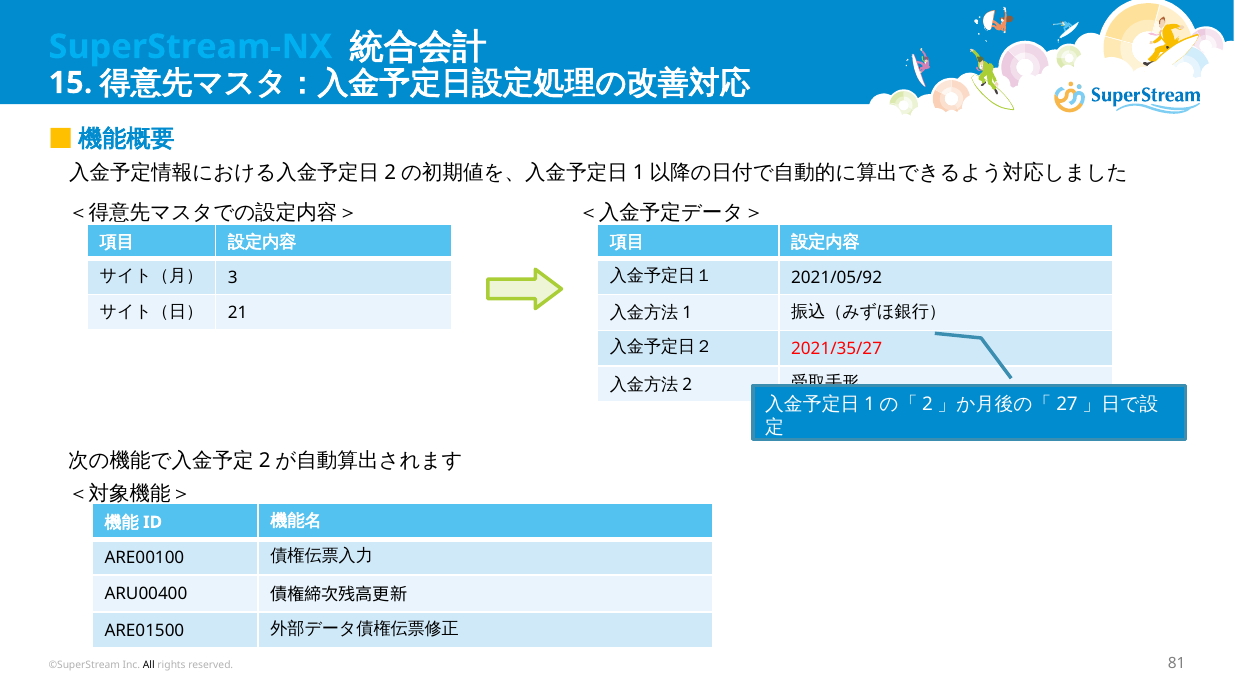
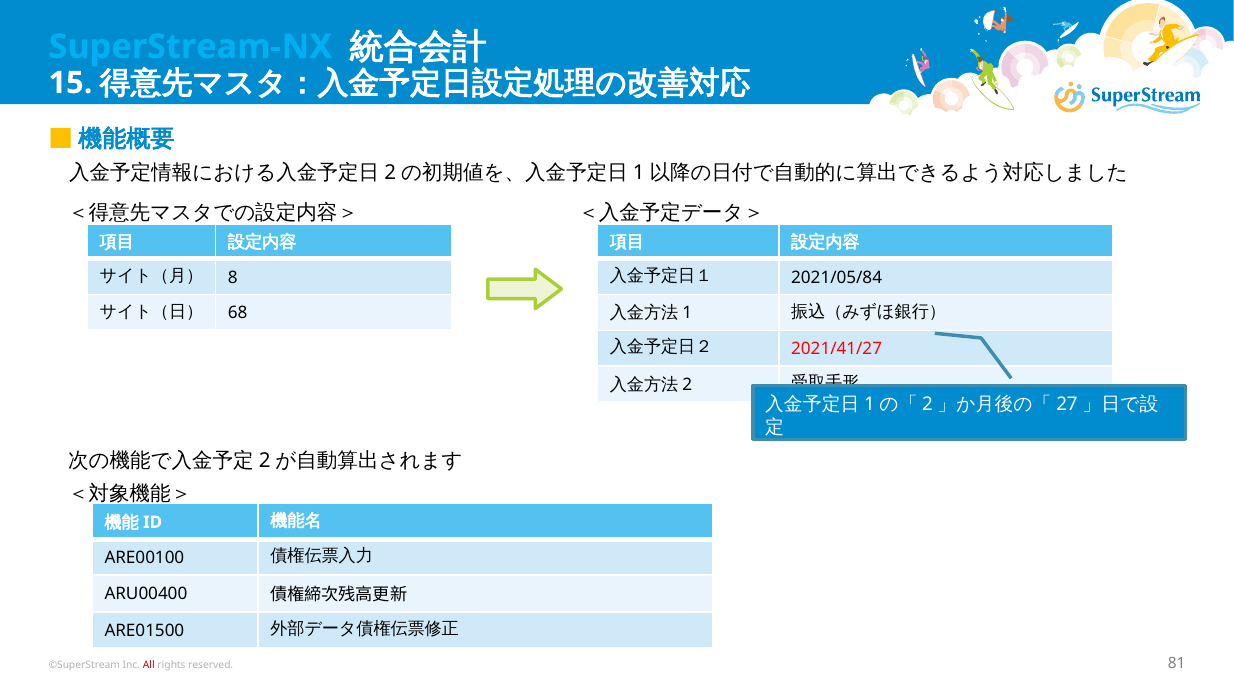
3: 3 -> 8 (233, 278)
2021/05/92: 2021/05/92 -> 2021/05/84 (837, 278)
21: 21 -> 68 (238, 313)
2021/35/27: 2021/35/27 -> 2021/41/27 (837, 349)
All colour: black -> red (149, 665)
